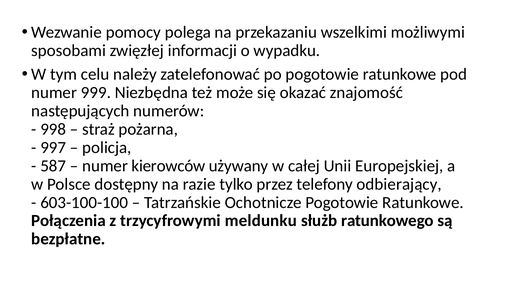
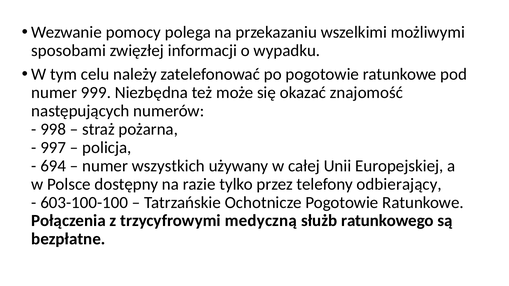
587: 587 -> 694 (53, 166)
kierowców: kierowców -> wszystkich (168, 166)
meldunku: meldunku -> medyczną (261, 221)
